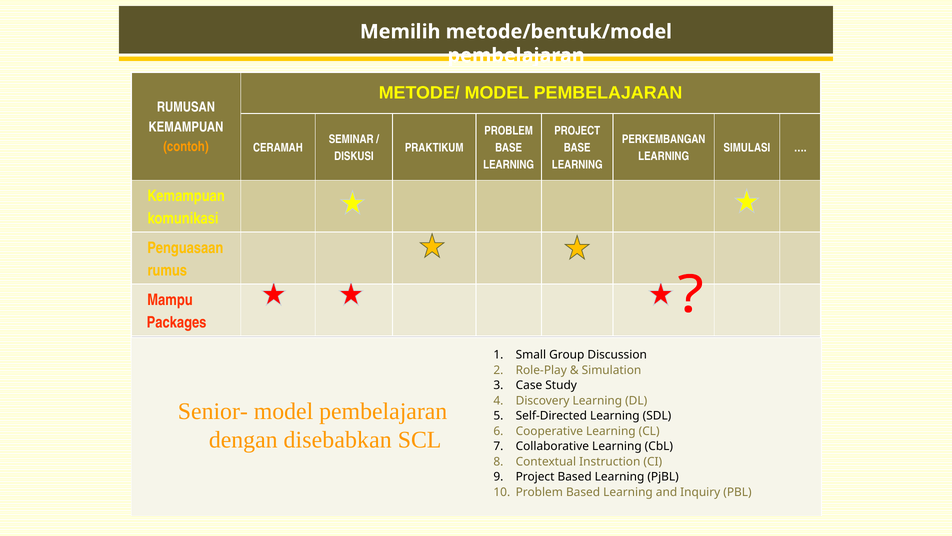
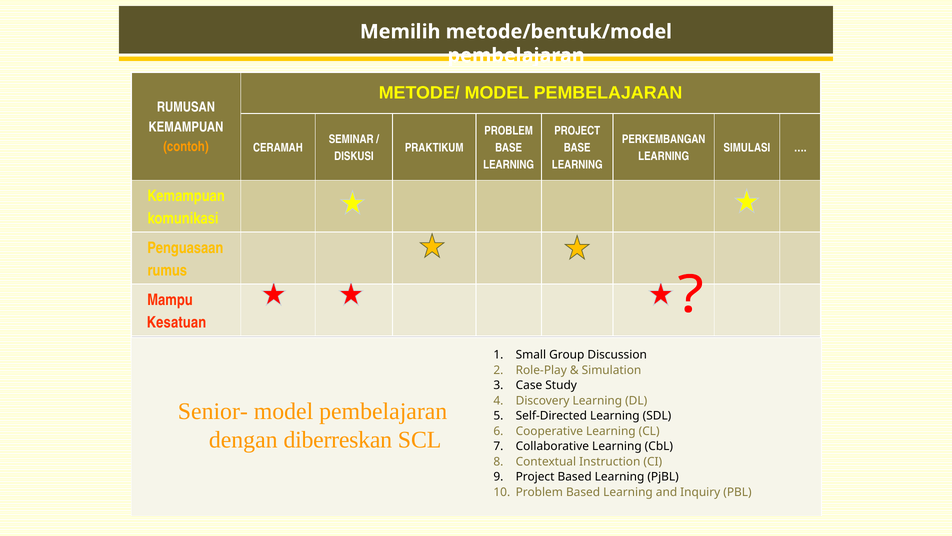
Packages: Packages -> Kesatuan (176, 322)
disebabkan: disebabkan -> diberreskan (338, 439)
